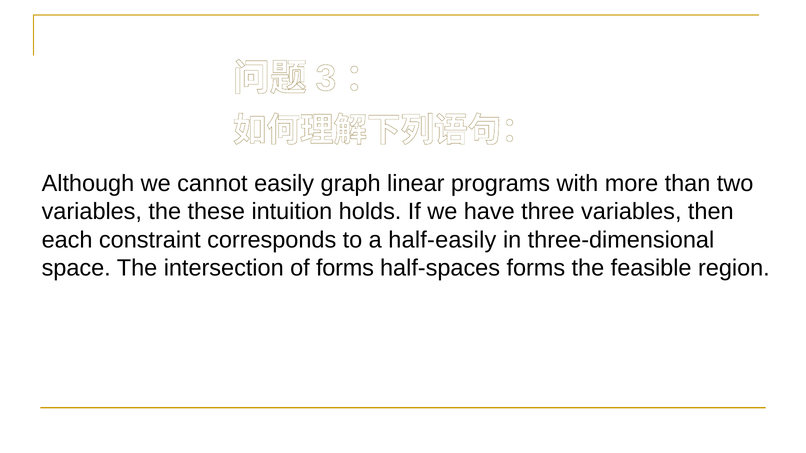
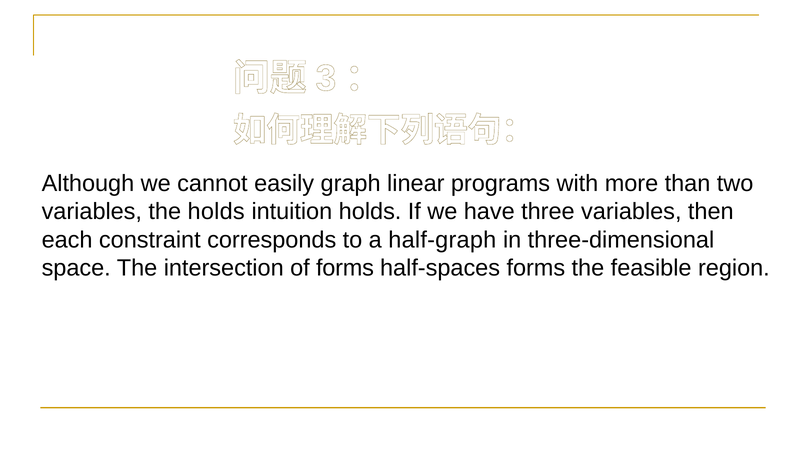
the these: these -> holds (216, 212)
half-easily: half-easily -> half-graph (442, 240)
